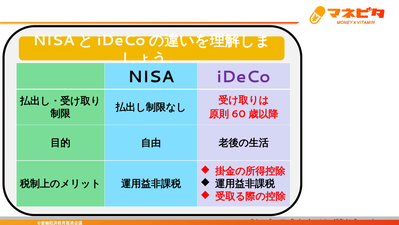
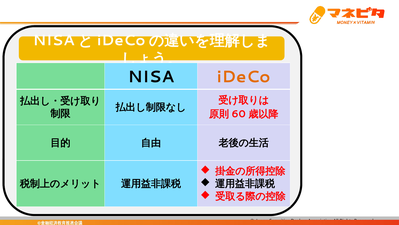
iDeCo colour: purple -> orange (244, 77)
